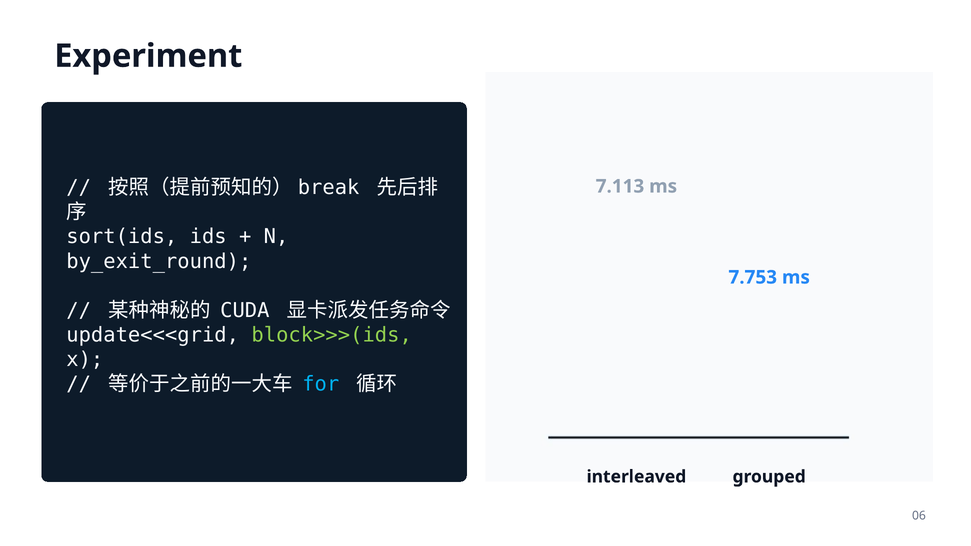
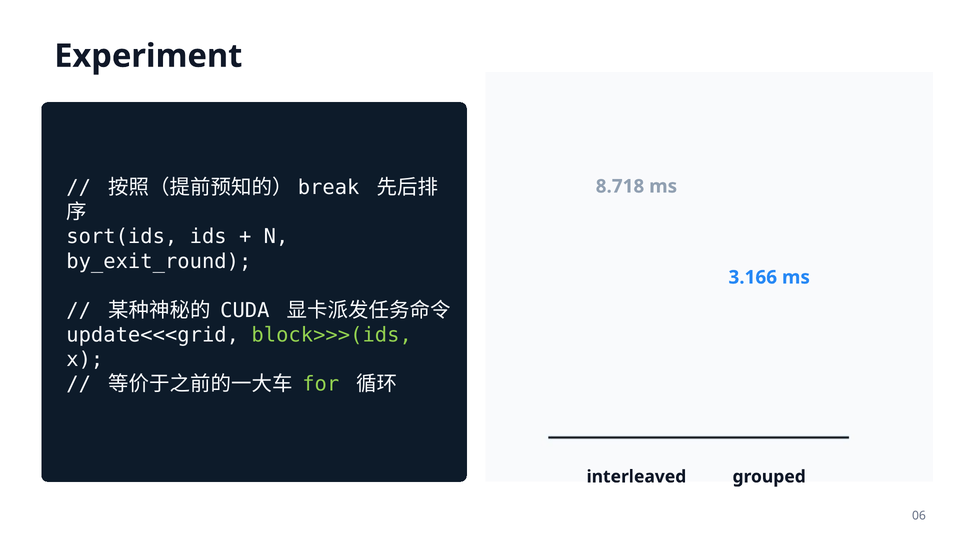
7.113: 7.113 -> 8.718 (620, 186)
7.753: 7.753 -> 3.166 (753, 277)
for colour: light blue -> light green (321, 384)
